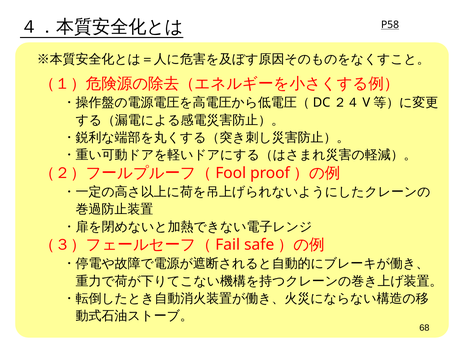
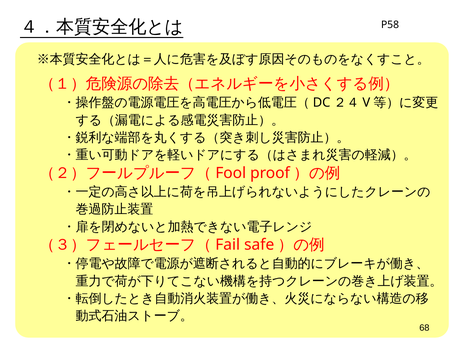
P58 underline: present -> none (390, 25)
